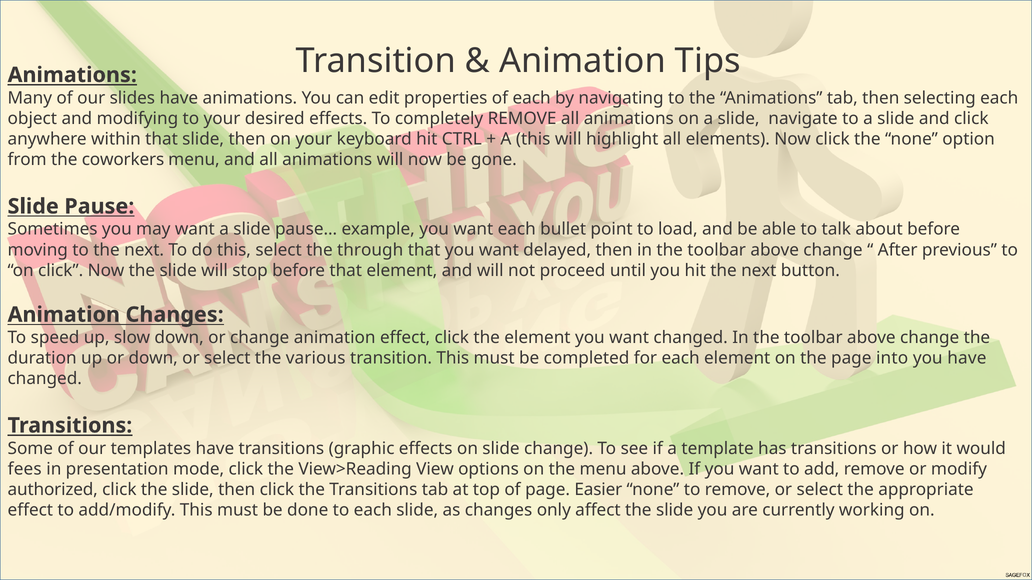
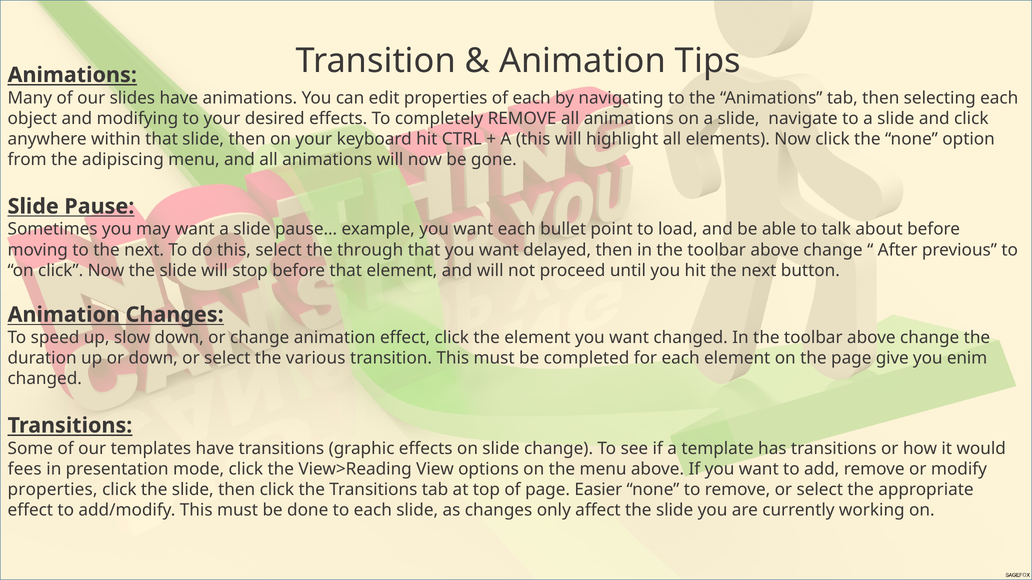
coworkers: coworkers -> adipiscing (123, 160)
into: into -> give (892, 358)
you have: have -> enim (967, 358)
authorized: authorized -> properties (53, 490)
